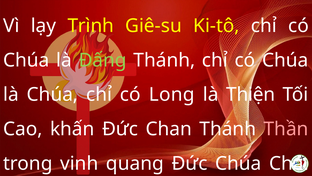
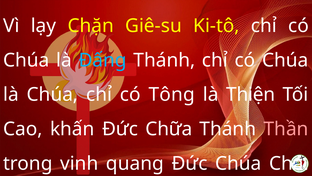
Trình: Trình -> Chặn (91, 26)
Đấng colour: light green -> light blue (103, 60)
Long: Long -> Tông (172, 94)
Chan: Chan -> Chữa (169, 129)
